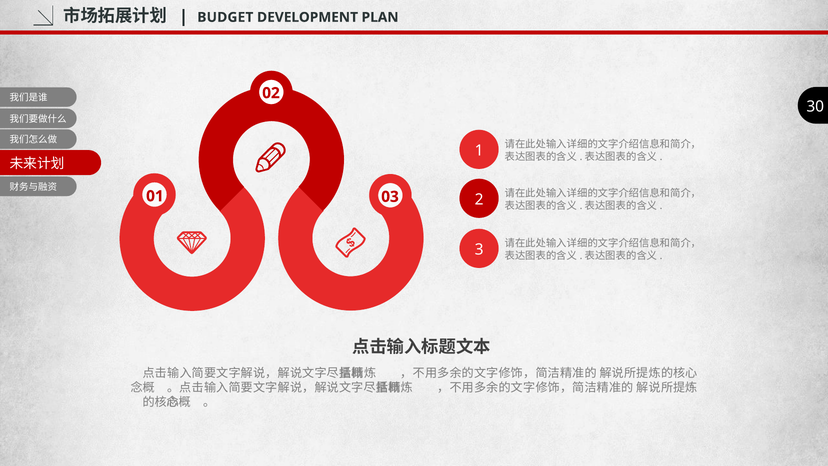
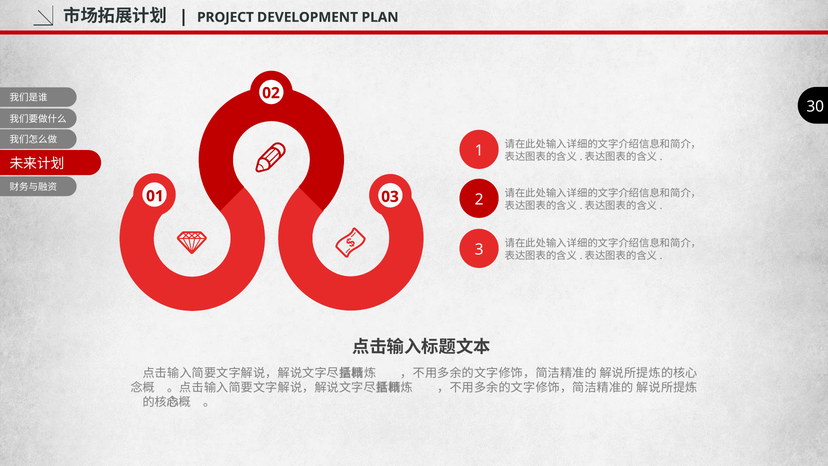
BUDGET: BUDGET -> PROJECT (225, 17)
